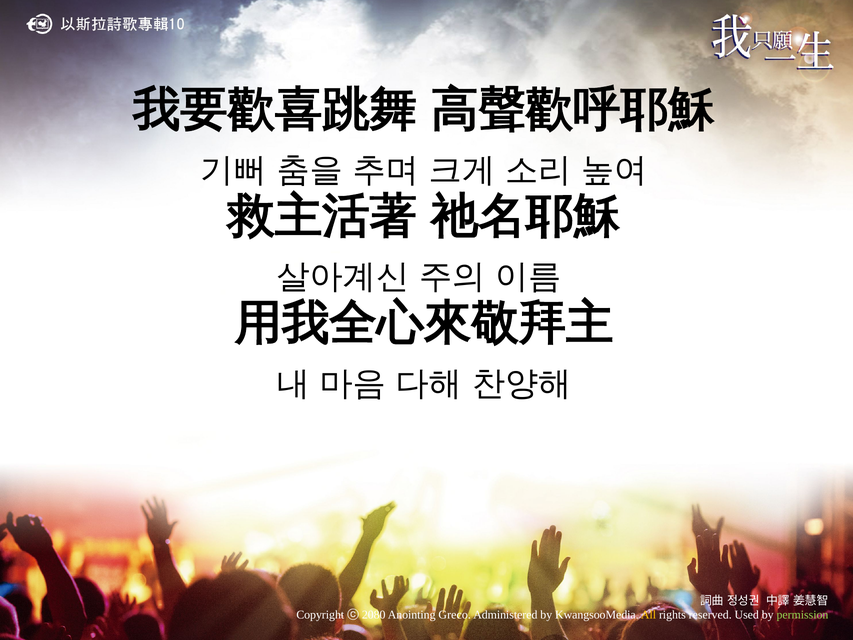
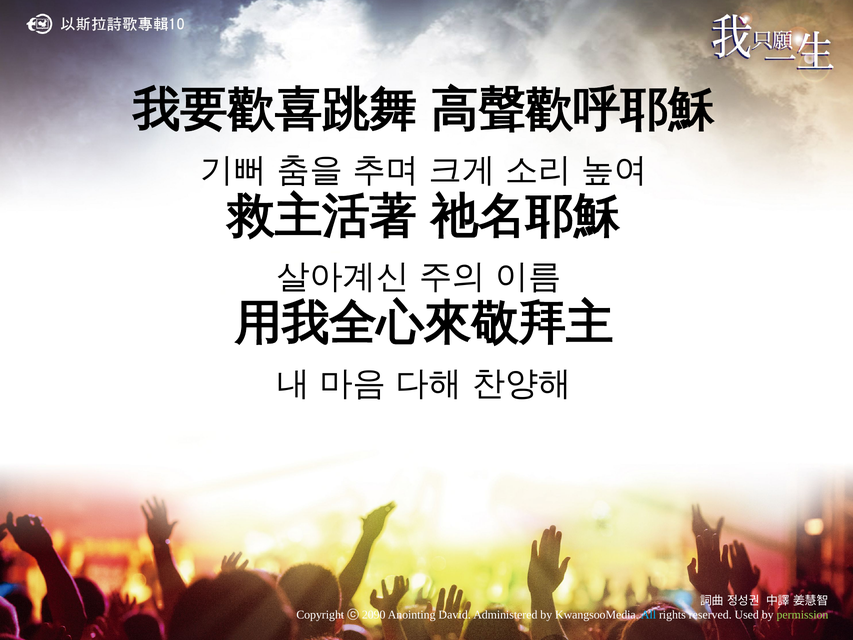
2080: 2080 -> 2090 (374, 615)
Greco: Greco -> David (455, 615)
All colour: yellow -> light blue (649, 615)
